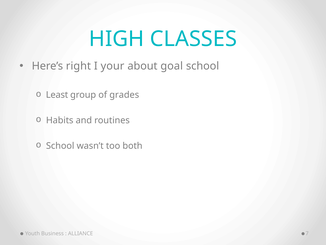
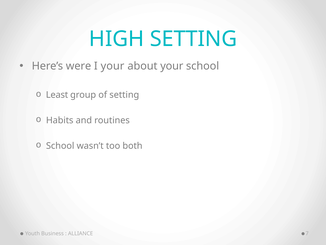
HIGH CLASSES: CLASSES -> SETTING (194, 39)
right: right -> were (79, 66)
about goal: goal -> your (172, 66)
of grades: grades -> setting (124, 95)
